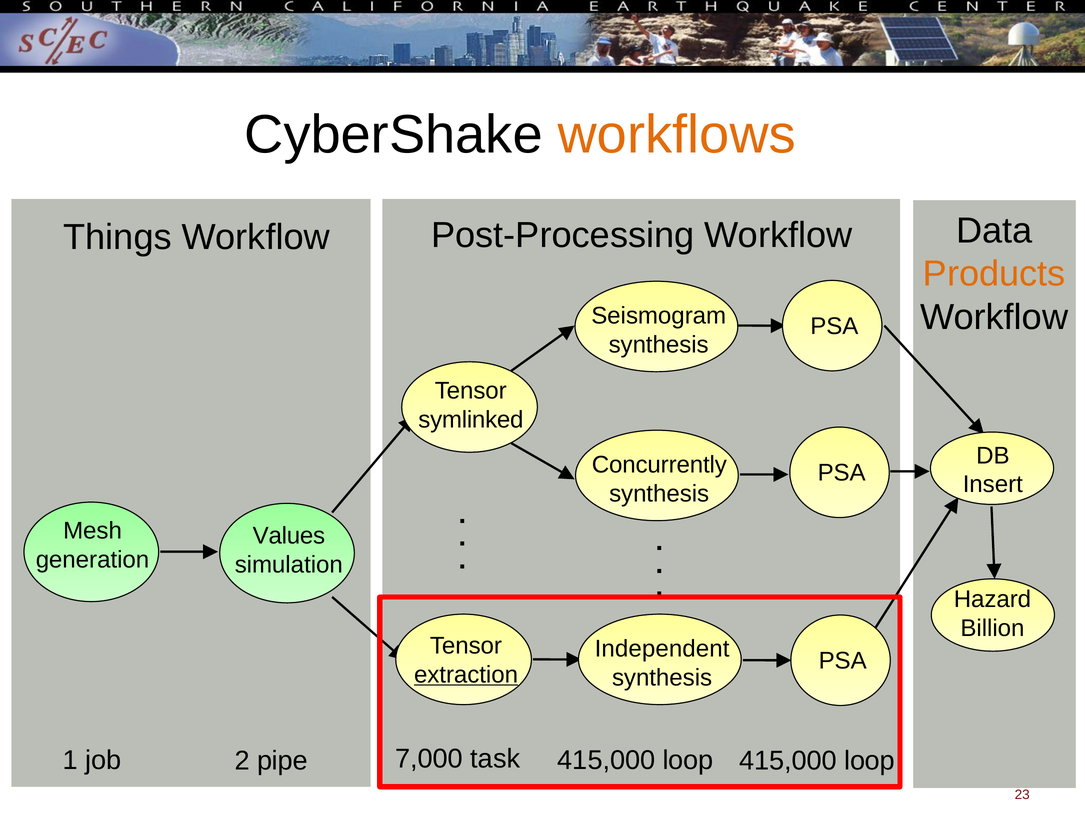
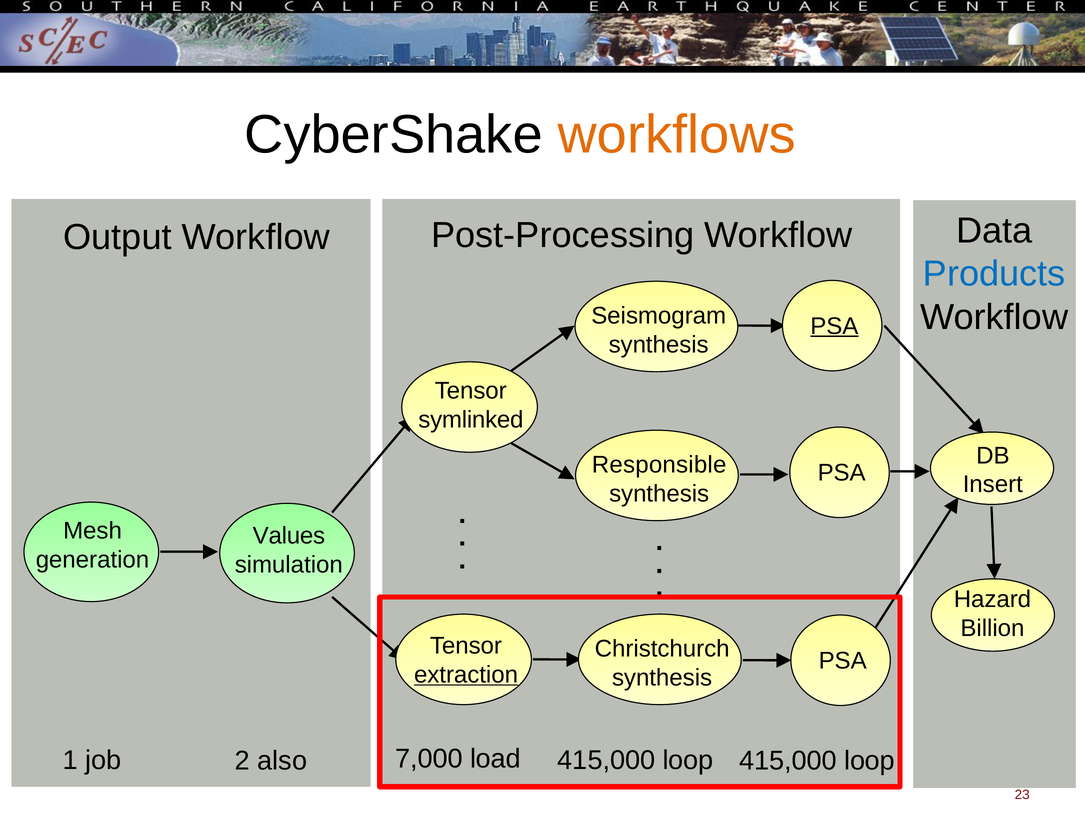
Things: Things -> Output (118, 237)
Products colour: orange -> blue (994, 274)
PSA underline: none -> present (834, 326)
Concurrently: Concurrently -> Responsible (659, 465)
Independent: Independent -> Christchurch (662, 649)
task: task -> load (495, 759)
pipe: pipe -> also (282, 761)
